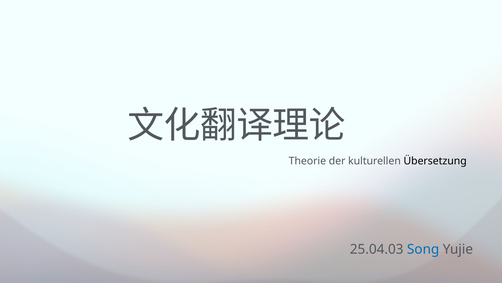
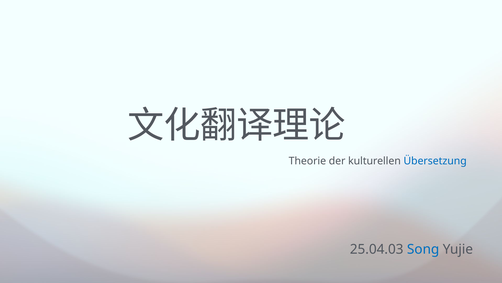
Übersetzung colour: black -> blue (435, 161)
